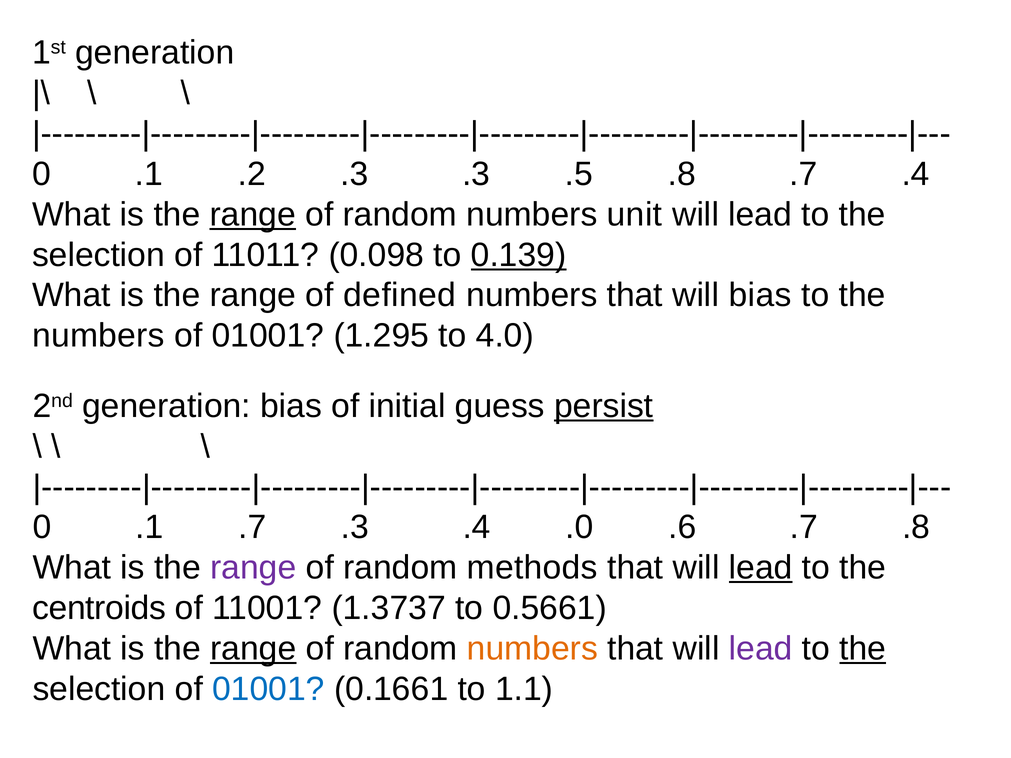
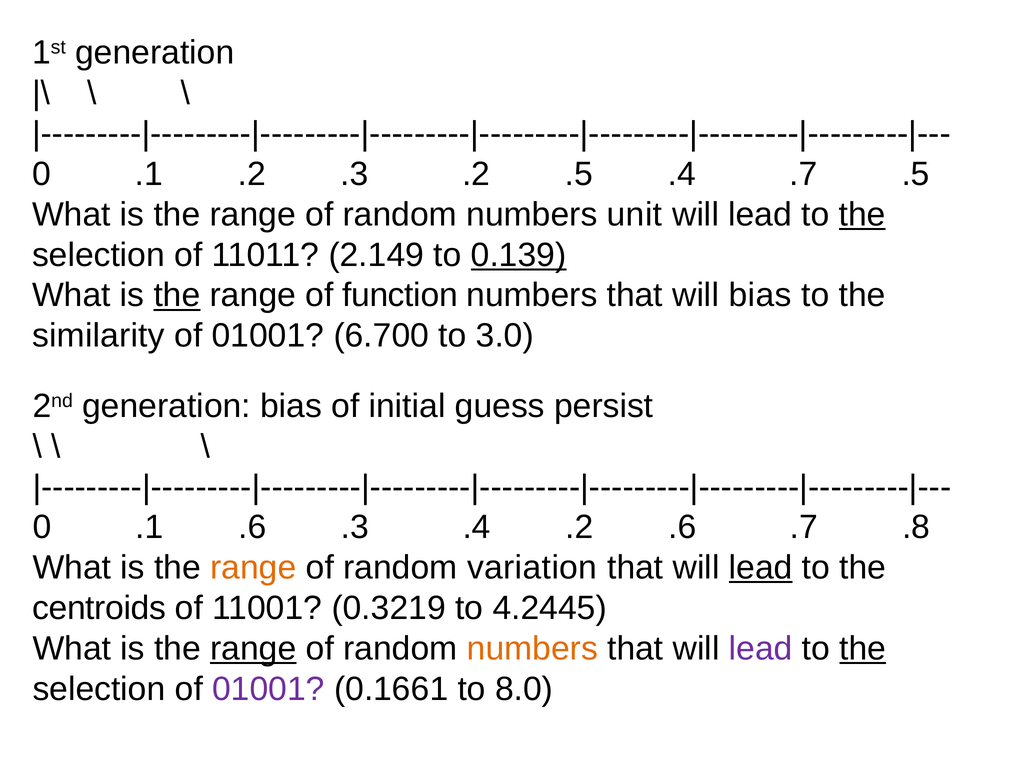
.3 .3: .3 -> .2 (476, 174)
.5 .8: .8 -> .4 (682, 174)
.7 .4: .4 -> .5 (916, 174)
range underline: present -> none (253, 215)
the underline: none -> present (862, 215)
0.098: 0.098 -> 2.149 (376, 255)
the underline: none -> present (177, 295)
defined: defined -> function (400, 295)
numbers: numbers -> similarity (98, 336)
1.295: 1.295 -> 6.700 (381, 336)
4.0: 4.0 -> 3.0 (505, 336)
persist underline: present -> none (604, 406)
.1 .7: .7 -> .6 (252, 527)
.4 .0: .0 -> .2 (579, 527)
range colour: purple -> orange (253, 568)
methods: methods -> variation (532, 568)
1.3737: 1.3737 -> 0.3219 (389, 608)
0.5661: 0.5661 -> 4.2445 (550, 608)
01001 colour: blue -> purple (268, 689)
1.1: 1.1 -> 8.0 (524, 689)
